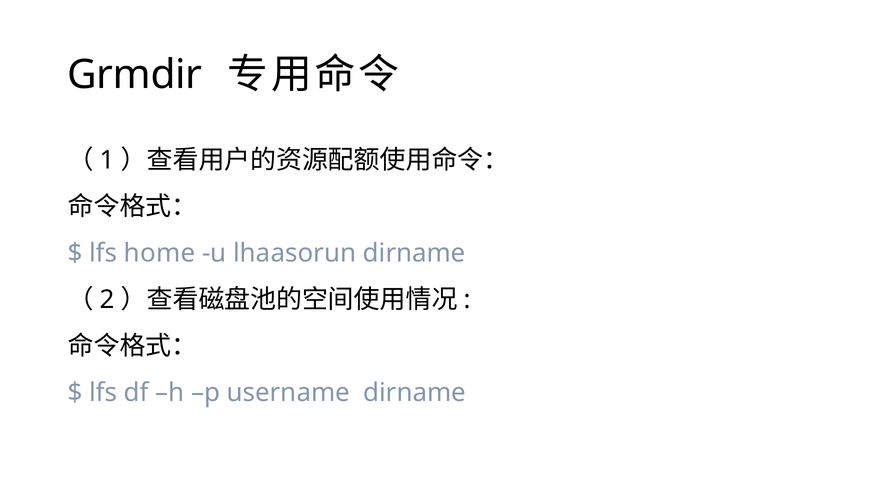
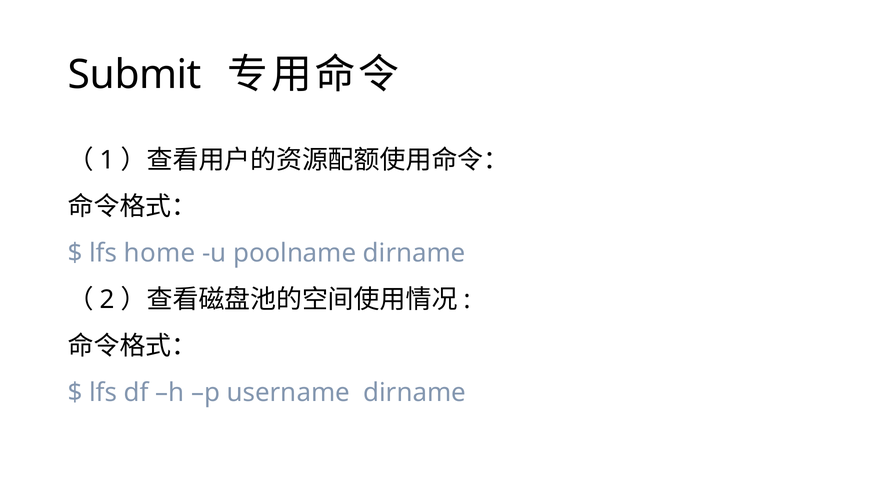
Grmdir: Grmdir -> Submit (135, 75)
lhaasorun: lhaasorun -> poolname (295, 253)
